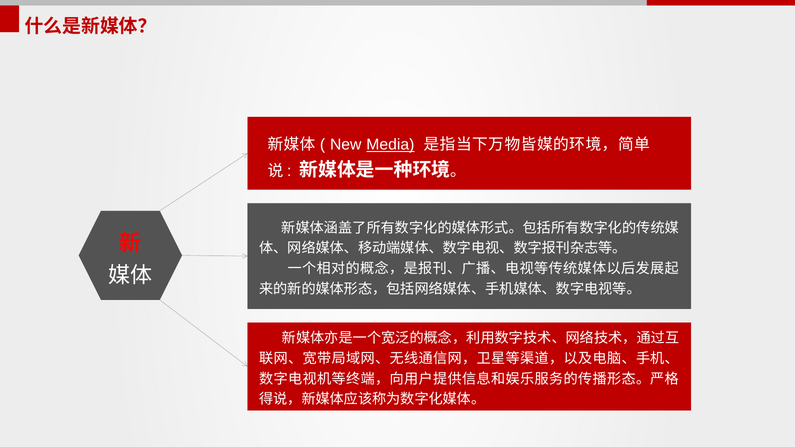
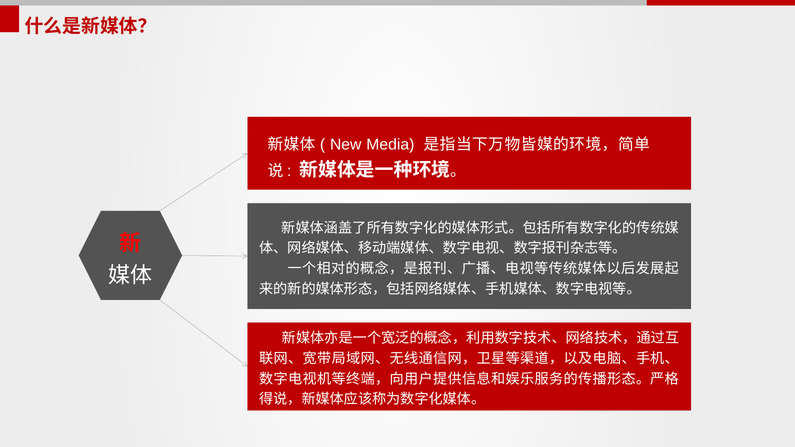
Media underline: present -> none (390, 145)
